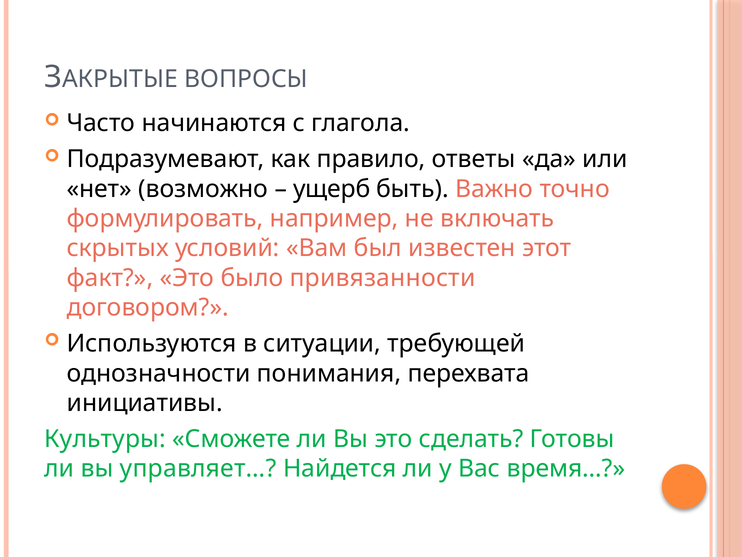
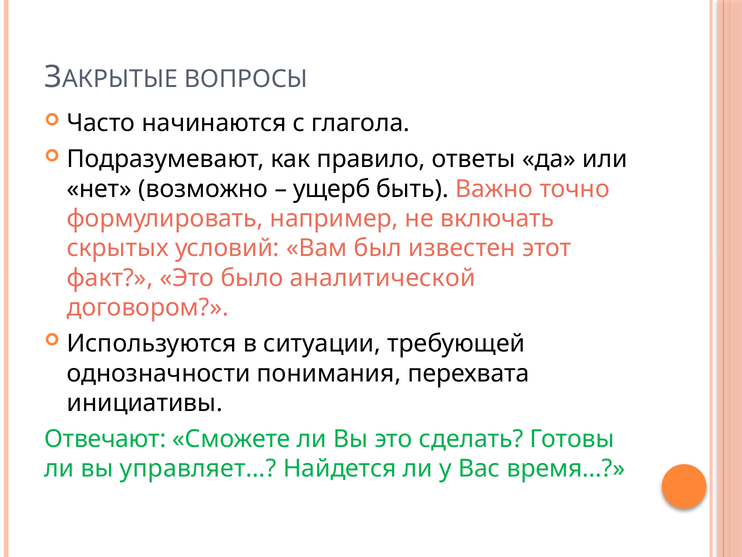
привязанности: привязанности -> аналитической (383, 278)
Культуры: Культуры -> Отвечают (105, 439)
